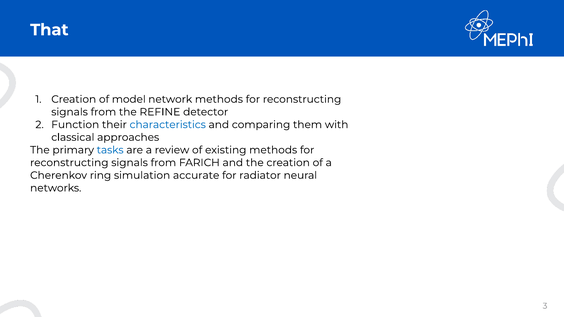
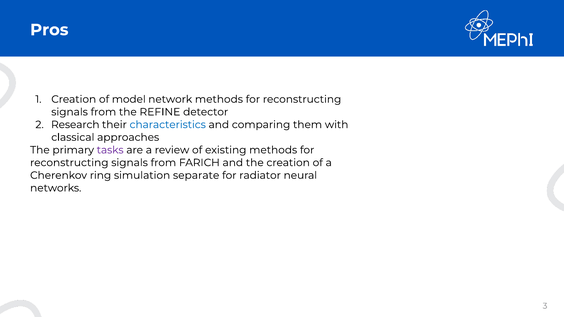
That: That -> Pros (49, 30)
Function: Function -> Research (75, 125)
tasks colour: blue -> purple (110, 150)
accurate: accurate -> separate (196, 175)
